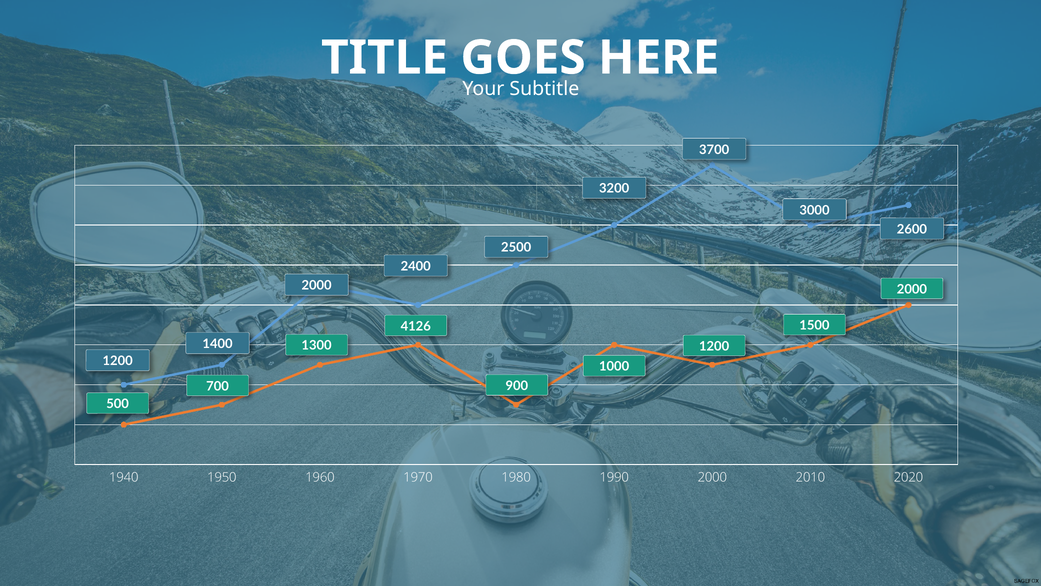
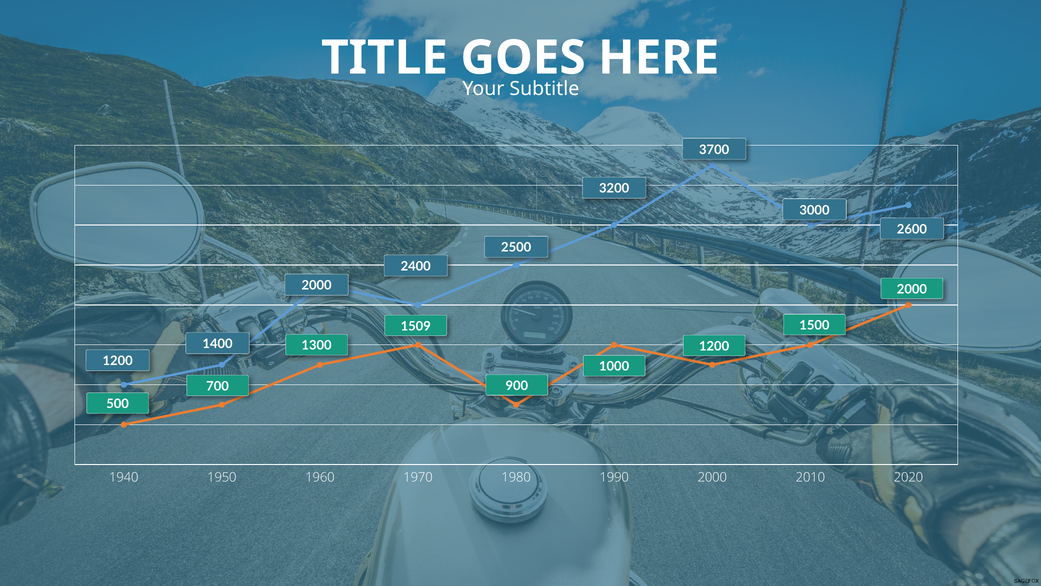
4126: 4126 -> 1509 (416, 326)
